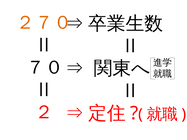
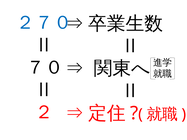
２７０ colour: orange -> blue (44, 23)
